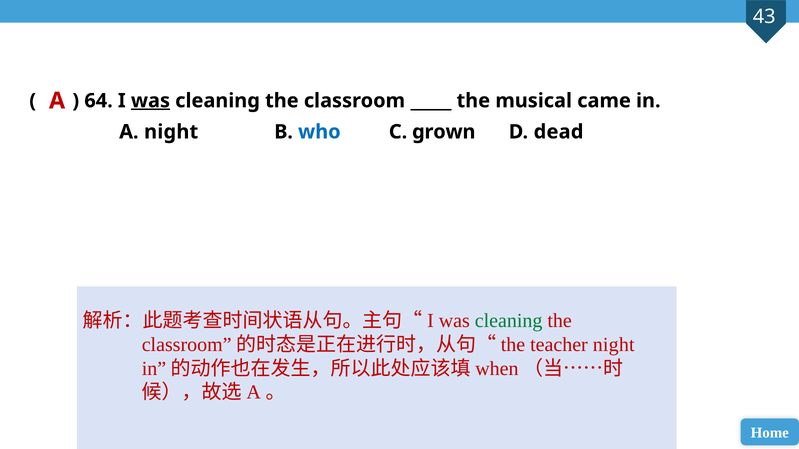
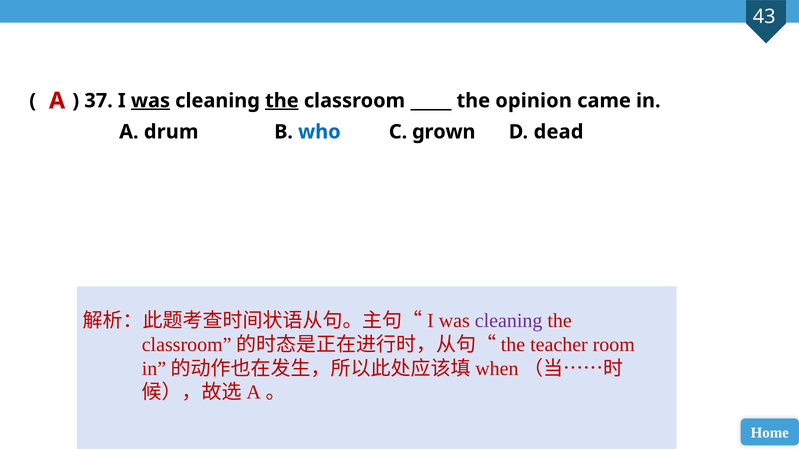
64: 64 -> 37 (99, 101)
the underline: none -> present (282, 101)
musical: musical -> opinion (534, 101)
A night: night -> drum (171, 132)
cleaning colour: green -> purple (509, 321)
teacher night: night -> room (614, 345)
